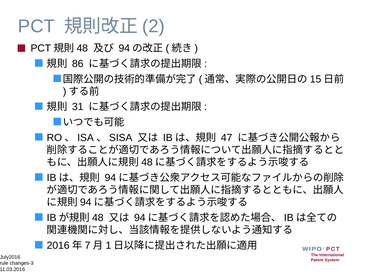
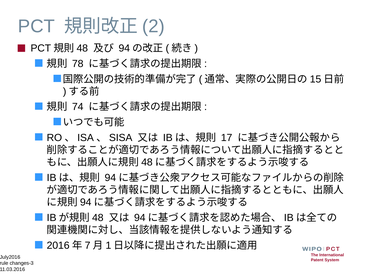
86: 86 -> 78 (78, 64)
31: 31 -> 74 (78, 107)
47: 47 -> 17 (227, 138)
